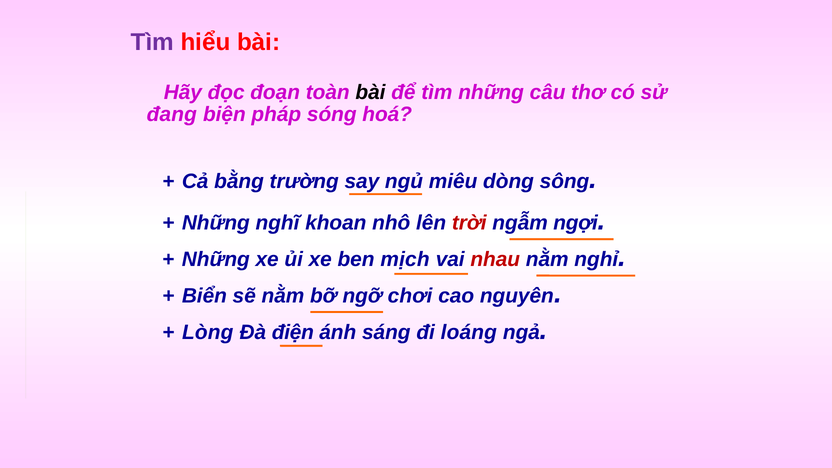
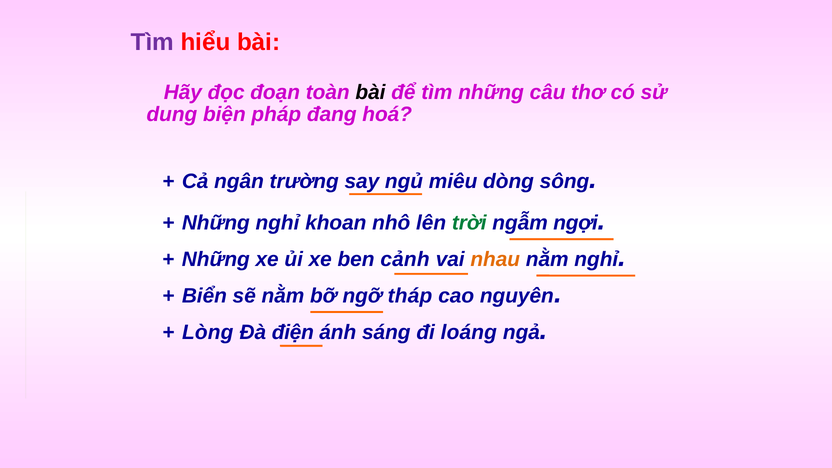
đang: đang -> dung (172, 115)
sóng: sóng -> đang (332, 115)
bằng: bằng -> ngân (239, 181)
Những nghĩ: nghĩ -> nghỉ (278, 223)
trời colour: red -> green (469, 223)
mịch: mịch -> cảnh (405, 259)
nhau colour: red -> orange (495, 259)
chơi: chơi -> tháp (410, 296)
